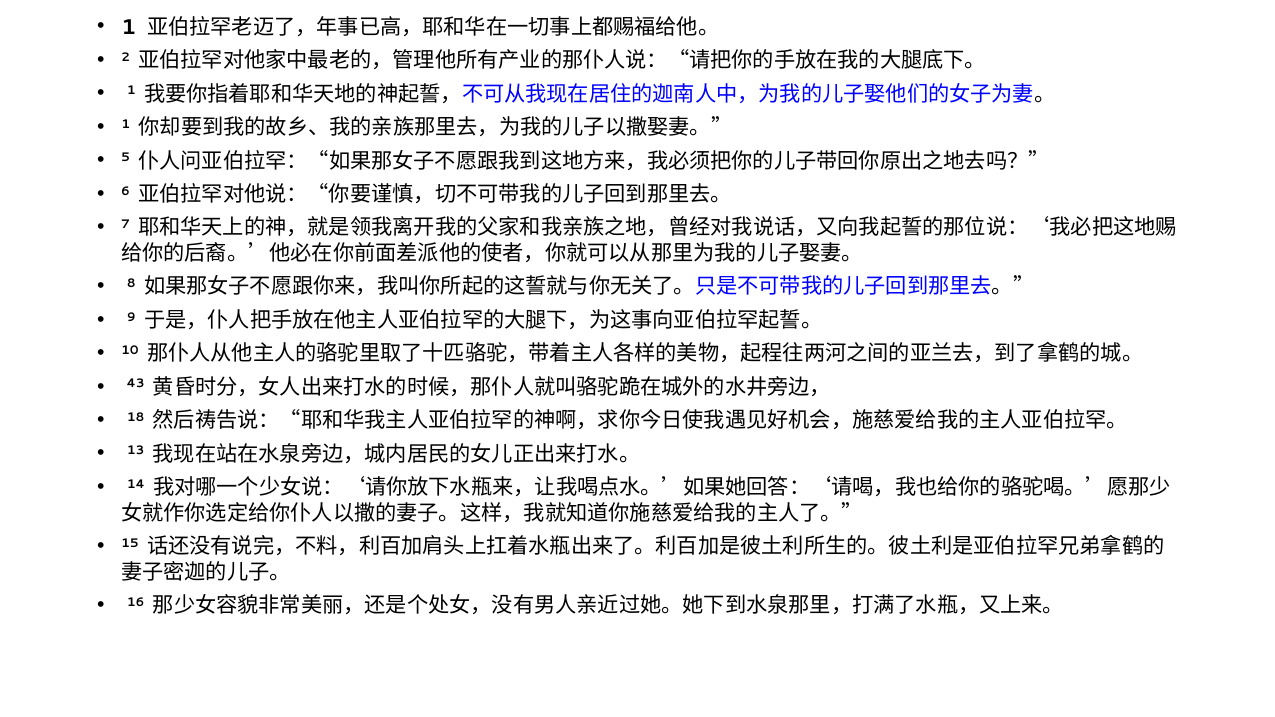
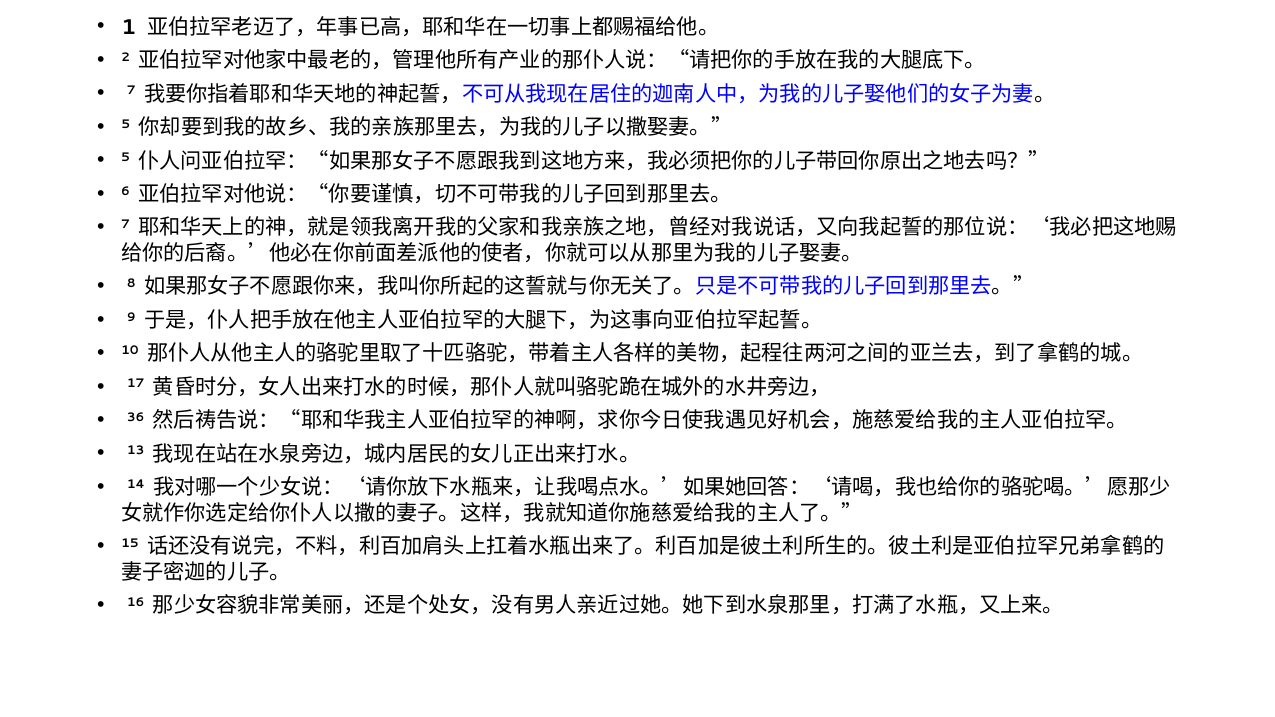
1: 1 -> 7 (131, 91)
1: 1 -> 5 (126, 124)
43: 43 -> 17 (136, 384)
18: 18 -> 36 (136, 417)
